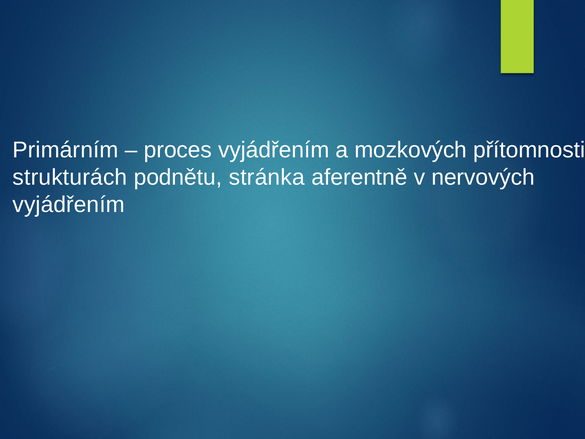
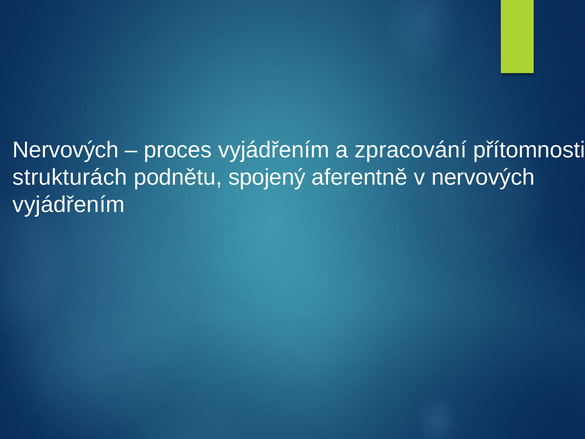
Primárním: Primárním -> Nervových (66, 150)
mozkových: mozkových -> zpracování (411, 150)
stránka: stránka -> spojený (267, 177)
